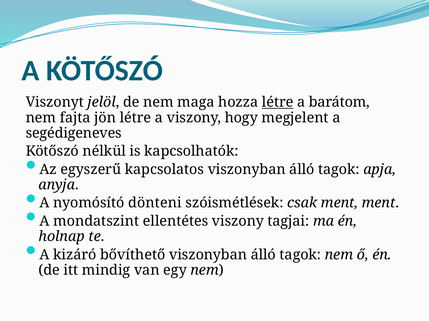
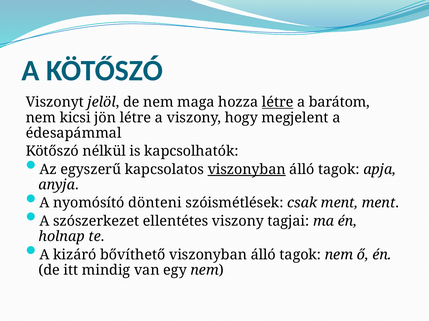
fajta: fajta -> kicsi (75, 118)
segédigeneves: segédigeneves -> édesapámmal (74, 133)
viszonyban underline: none -> present (247, 170)
mondatszint: mondatszint -> szószerkezet (96, 222)
